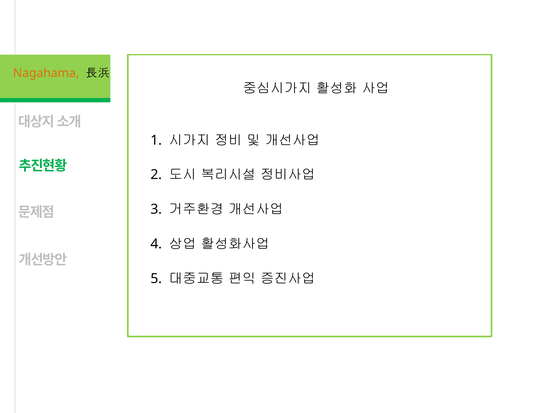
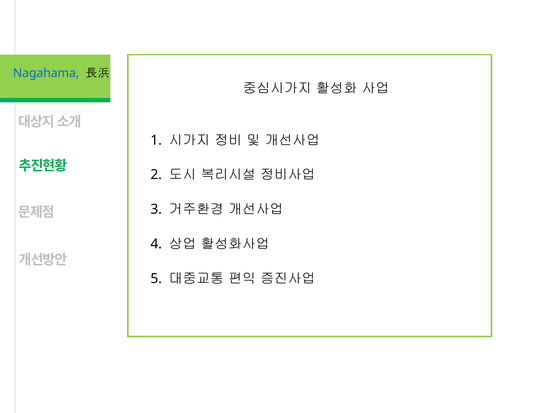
Nagahama colour: orange -> blue (46, 73)
